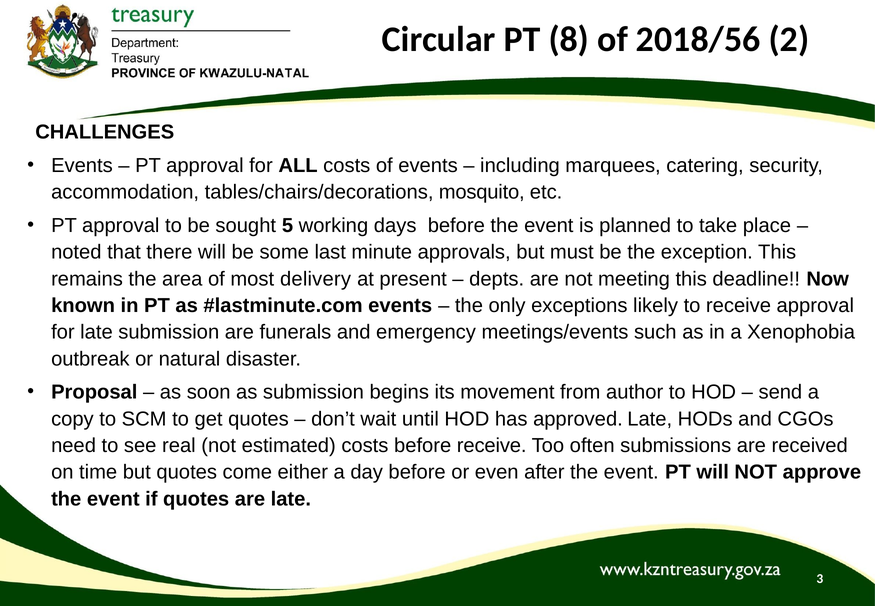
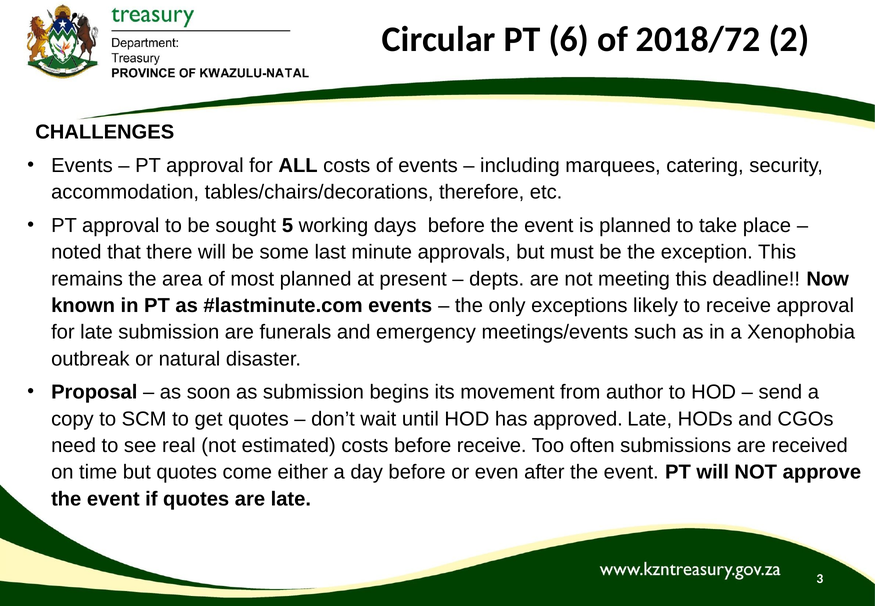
8: 8 -> 6 (569, 39)
2018/56: 2018/56 -> 2018/72 (698, 39)
mosquito: mosquito -> therefore (482, 192)
most delivery: delivery -> planned (316, 279)
